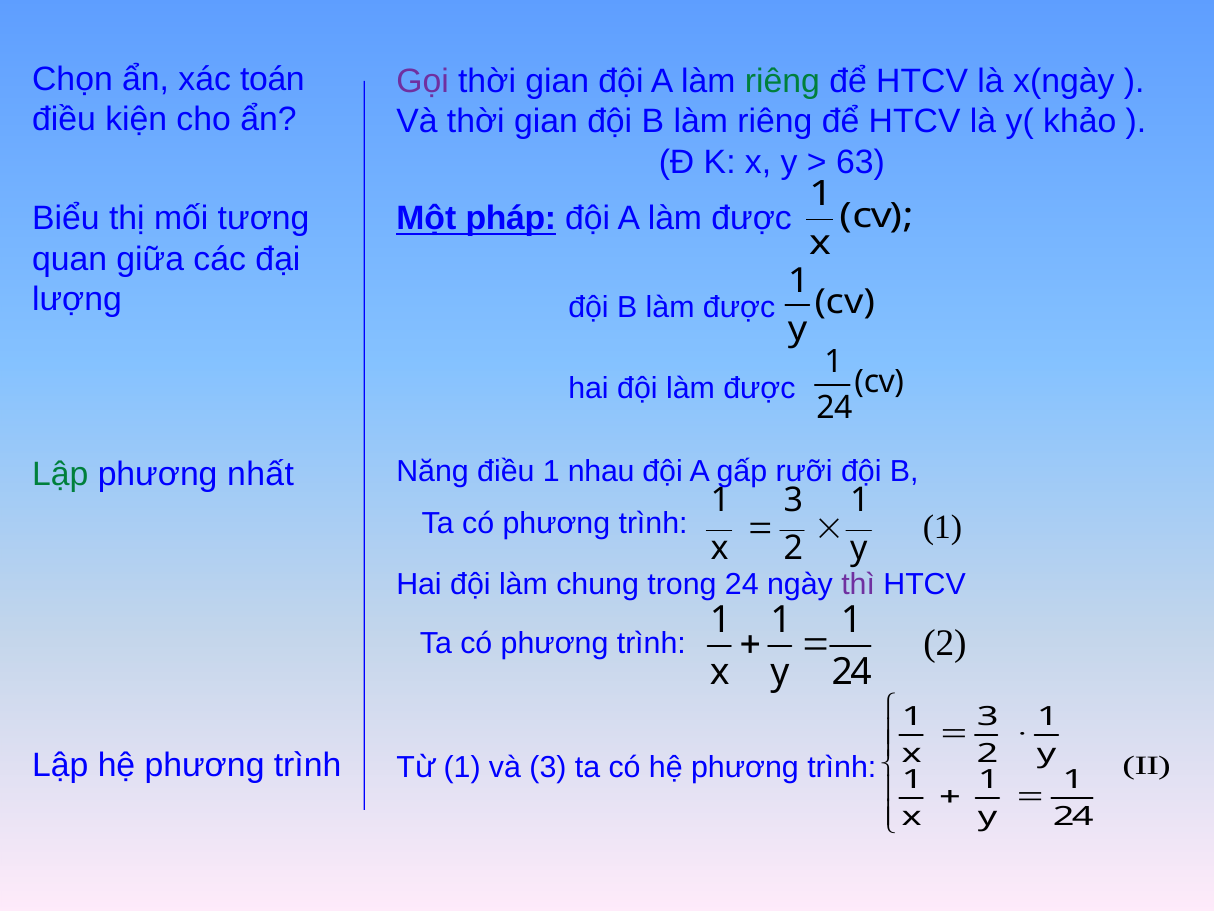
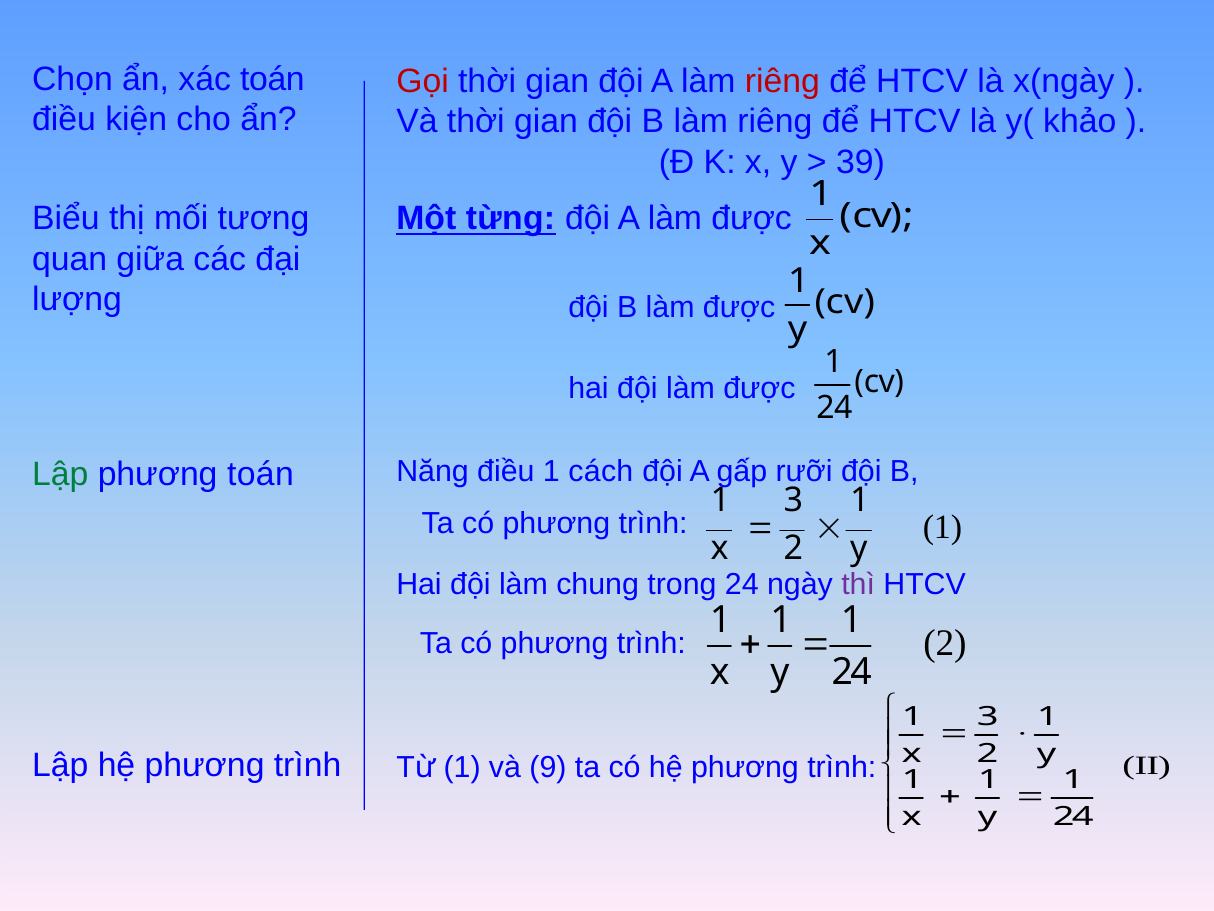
Gọi colour: purple -> red (423, 81)
riêng colour: green -> red (782, 81)
63: 63 -> 39 (860, 162)
pháp: pháp -> từng (510, 219)
nhau: nhau -> cách (601, 471)
phương nhất: nhất -> toán (261, 474)
và 3: 3 -> 9 (548, 767)
